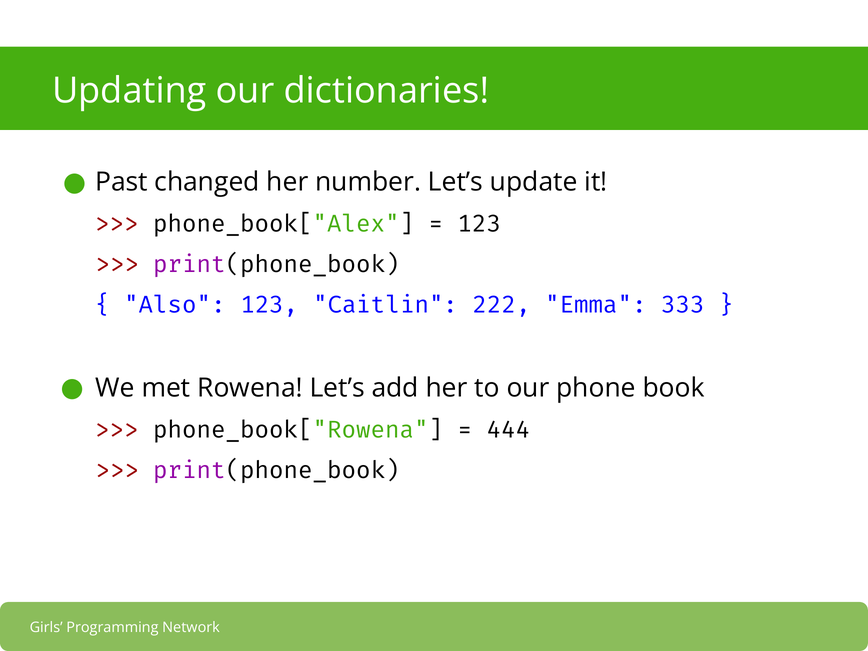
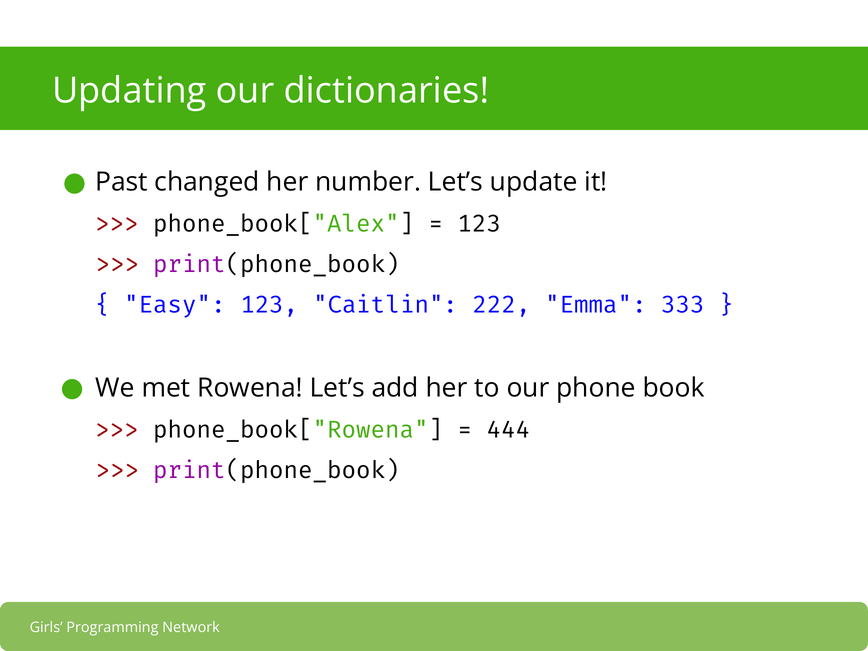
Also: Also -> Easy (175, 305)
